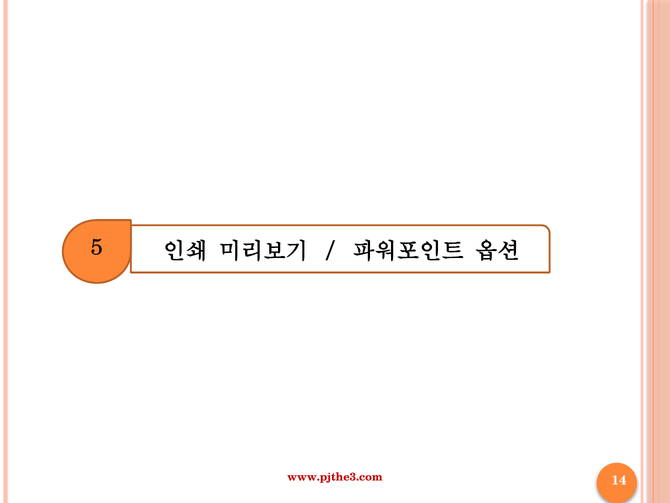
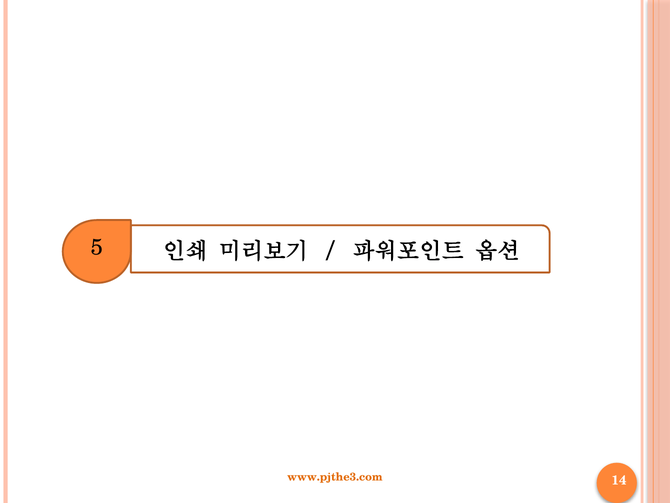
www.pjthe3.com colour: red -> orange (335, 477)
